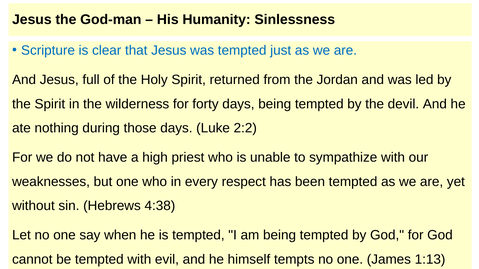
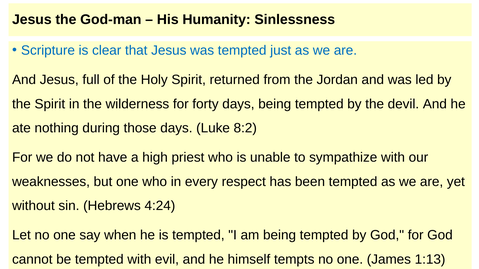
2:2: 2:2 -> 8:2 (245, 128)
4:38: 4:38 -> 4:24 (160, 206)
